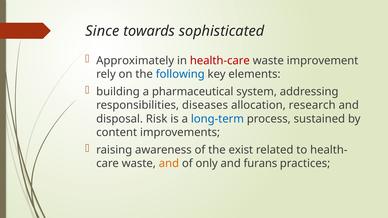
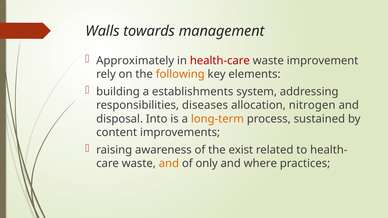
Since: Since -> Walls (103, 31)
sophisticated: sophisticated -> management (222, 31)
following colour: blue -> orange (180, 74)
pharmaceutical: pharmaceutical -> establishments (193, 92)
research: research -> nitrogen (312, 105)
Risk: Risk -> Into (157, 119)
long-term colour: blue -> orange (217, 119)
furans: furans -> where (260, 164)
